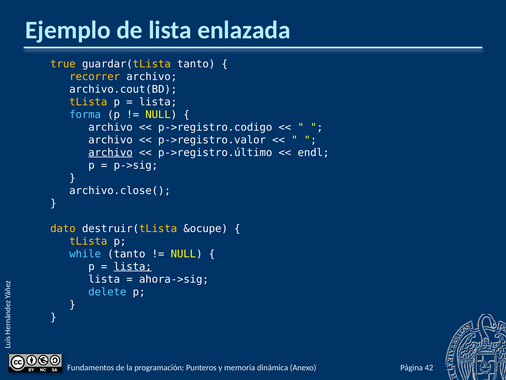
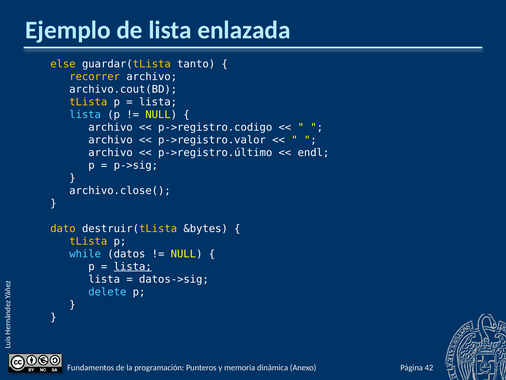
true: true -> else (63, 64)
forma: forma -> lista (85, 114)
archivo underline: present -> none (111, 152)
&ocupe: &ocupe -> &bytes (206, 228)
while tanto: tanto -> datos (126, 254)
ahora->sig: ahora->sig -> datos->sig (174, 279)
